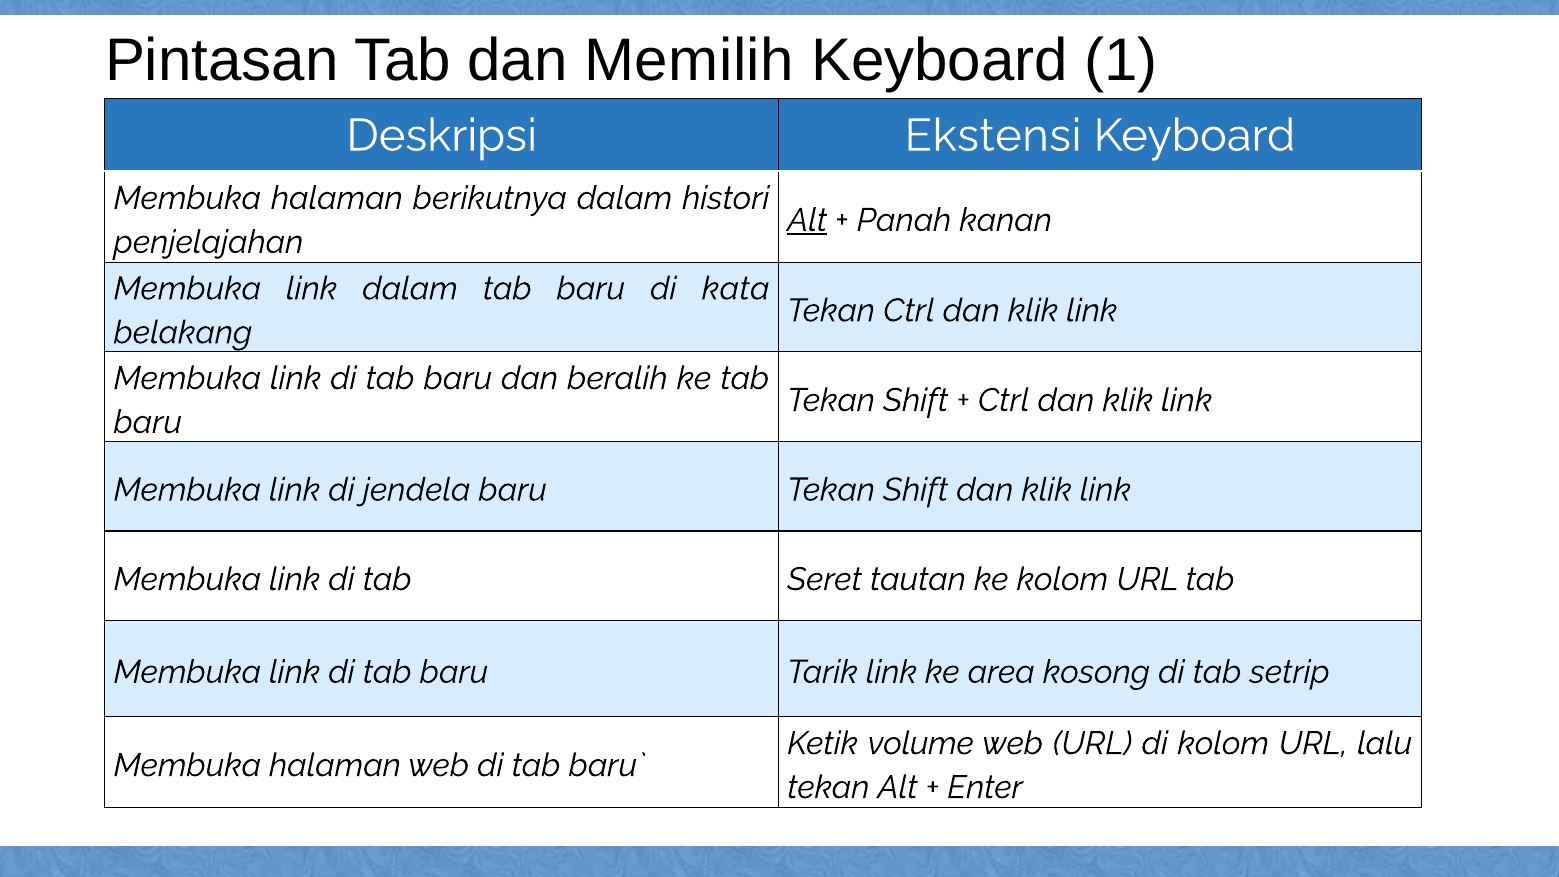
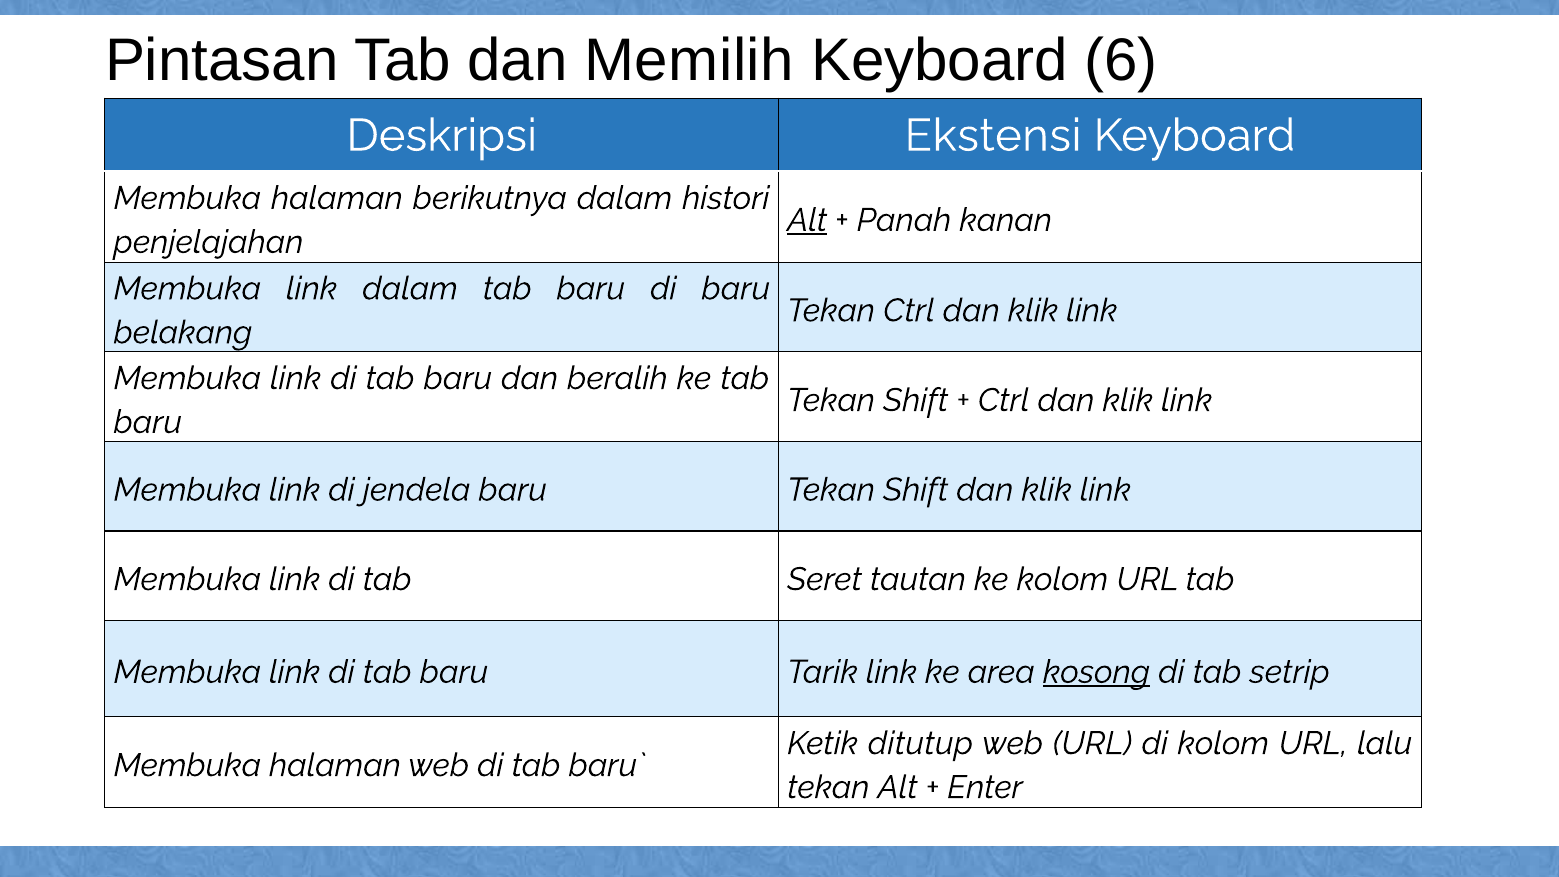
1: 1 -> 6 (1121, 61)
di kata: kata -> baru (736, 289)
kosong underline: none -> present (1096, 672)
volume: volume -> ditutup (920, 743)
